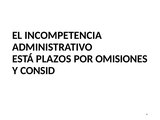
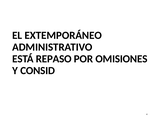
INCOMPETENCIA: INCOMPETENCIA -> EXTEMPORÁNEO (63, 35)
PLAZOS: PLAZOS -> REPASO (54, 59)
